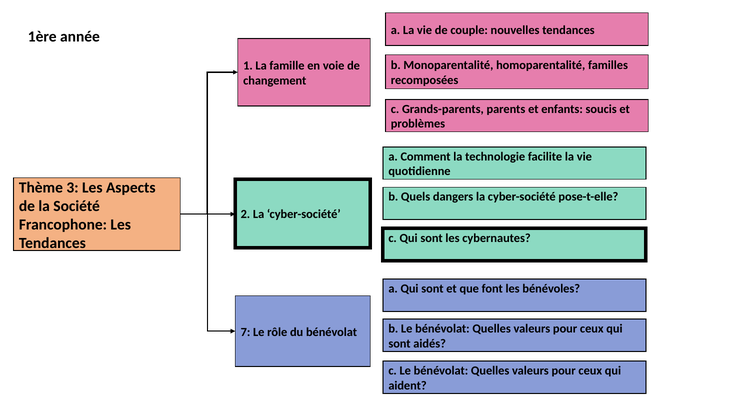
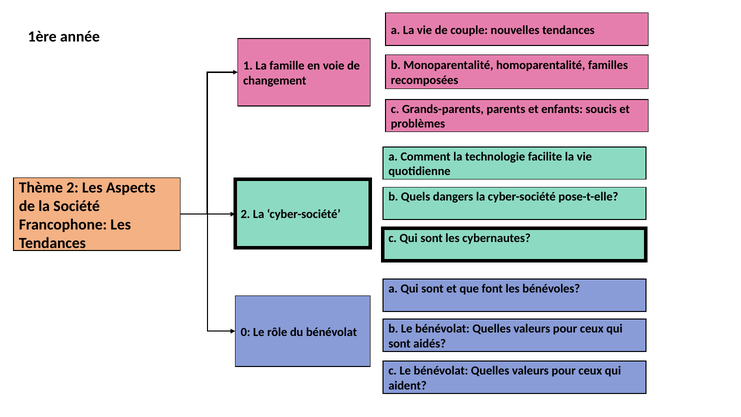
Thème 3: 3 -> 2 (73, 187)
7: 7 -> 0 (245, 332)
